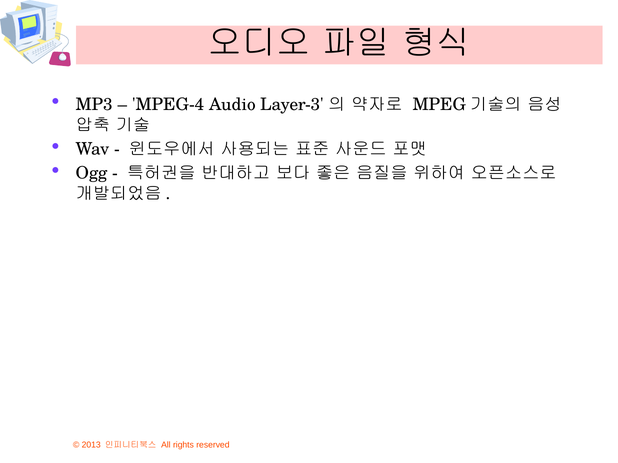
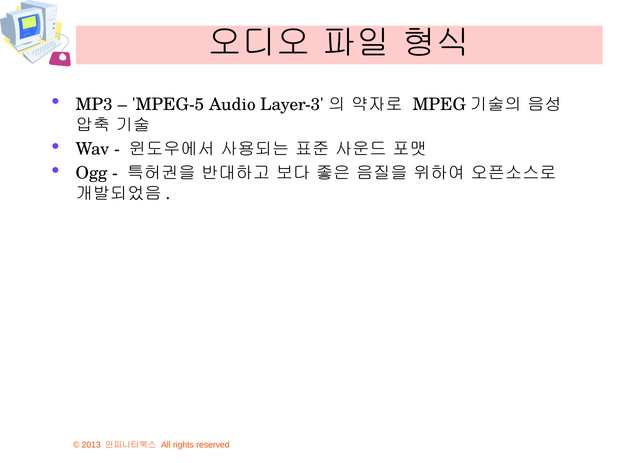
MPEG-4: MPEG-4 -> MPEG-5 (168, 105)
